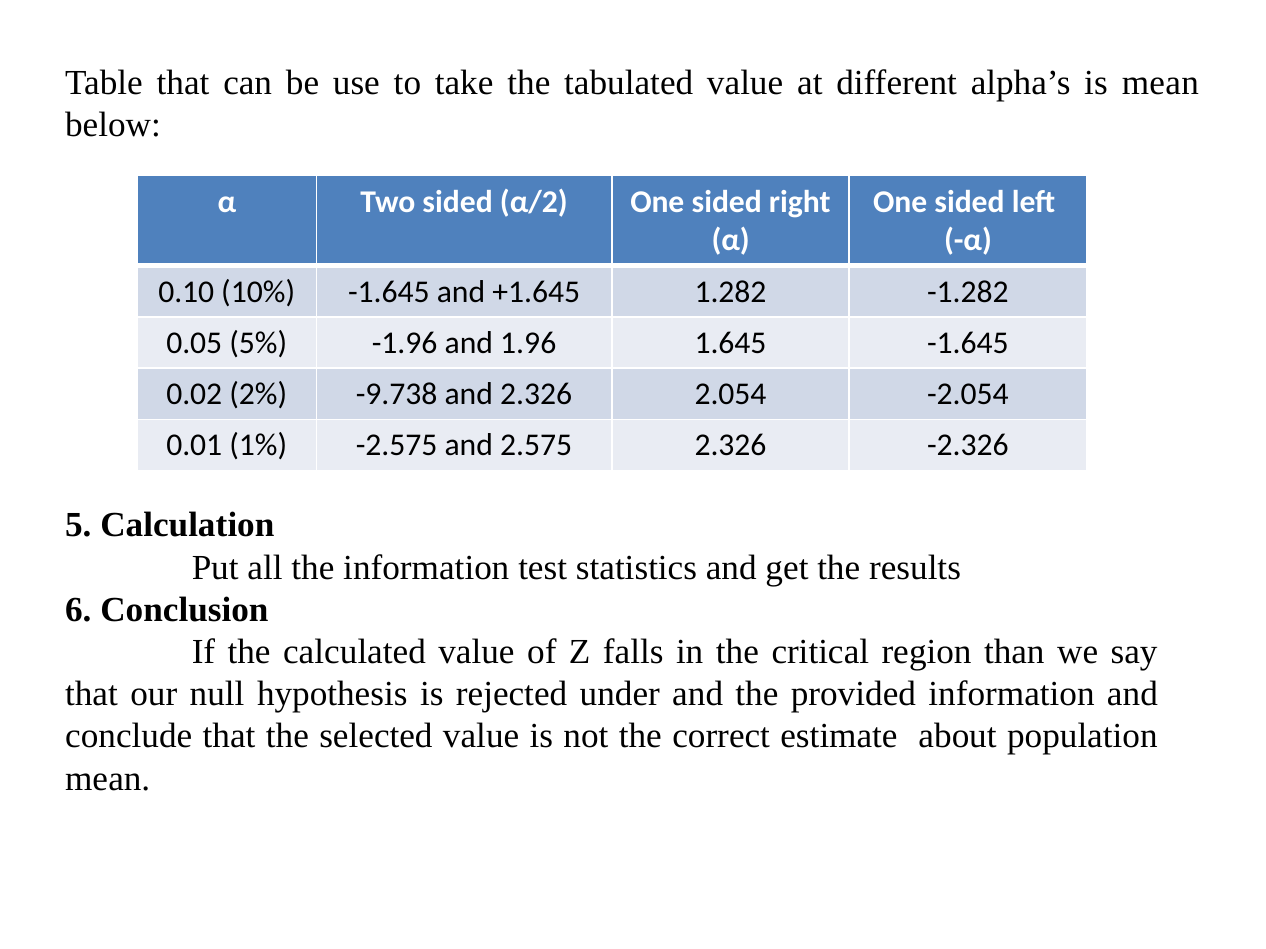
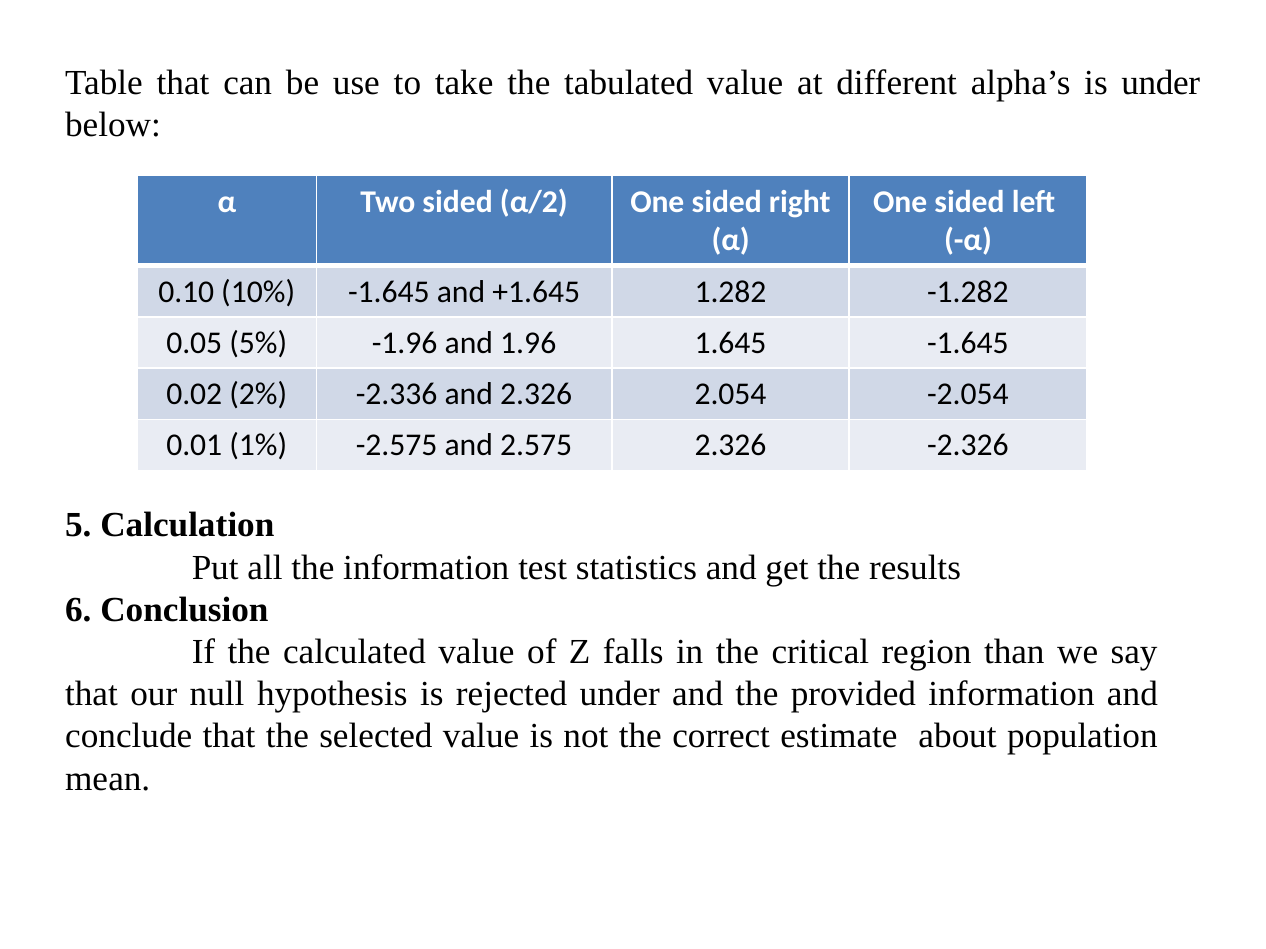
is mean: mean -> under (1161, 82)
-9.738: -9.738 -> -2.336 (397, 394)
